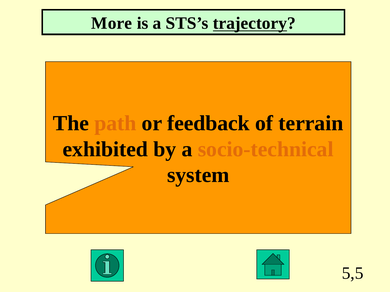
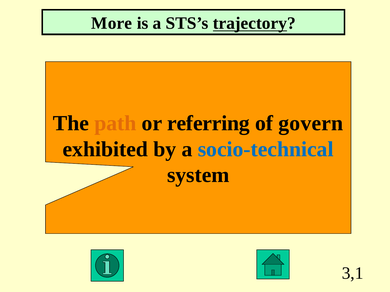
feedback: feedback -> referring (208, 123)
terrain: terrain -> govern (311, 123)
socio-technical colour: orange -> blue (266, 149)
5,5: 5,5 -> 3,1 (353, 274)
